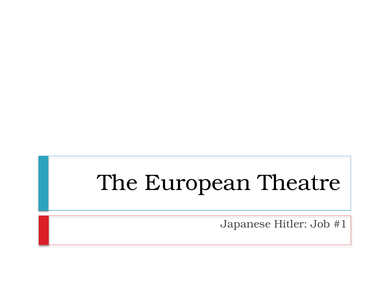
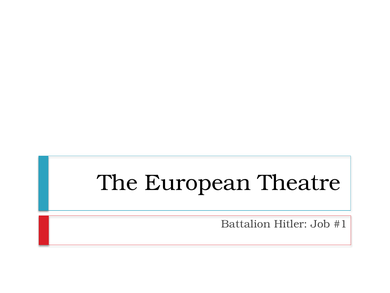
Japanese: Japanese -> Battalion (246, 224)
